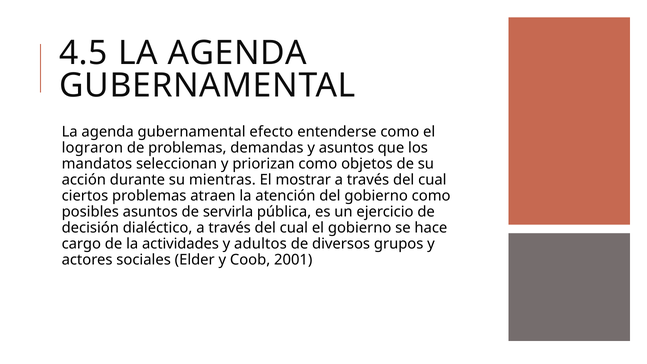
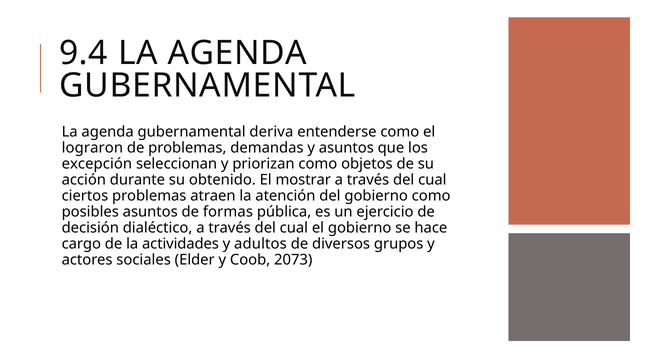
4.5: 4.5 -> 9.4 (83, 53)
efecto: efecto -> deriva (271, 132)
mandatos: mandatos -> excepción (97, 164)
mientras: mientras -> obtenido (222, 180)
servirla: servirla -> formas (228, 212)
2001: 2001 -> 2073 (293, 260)
